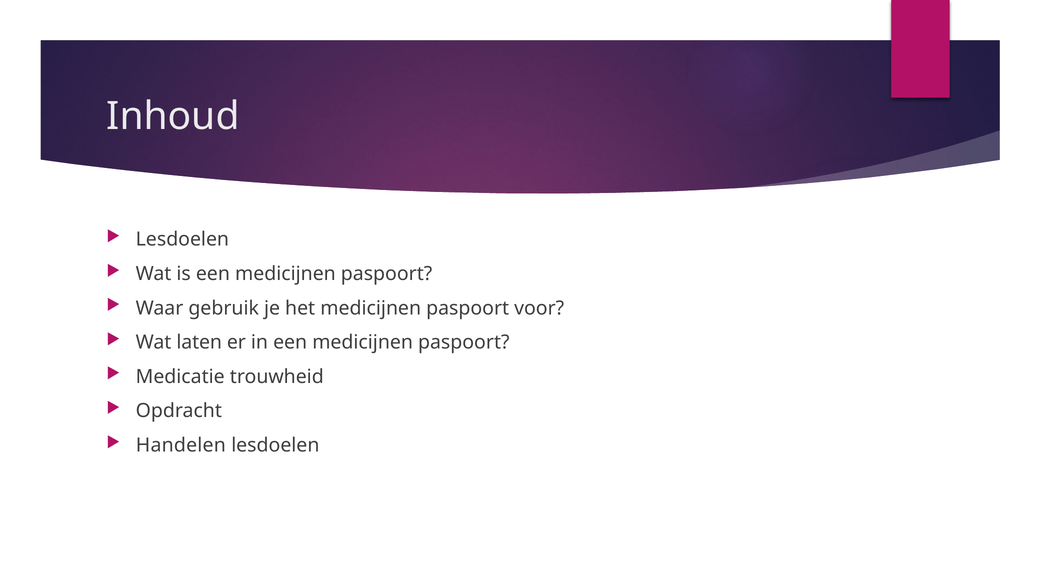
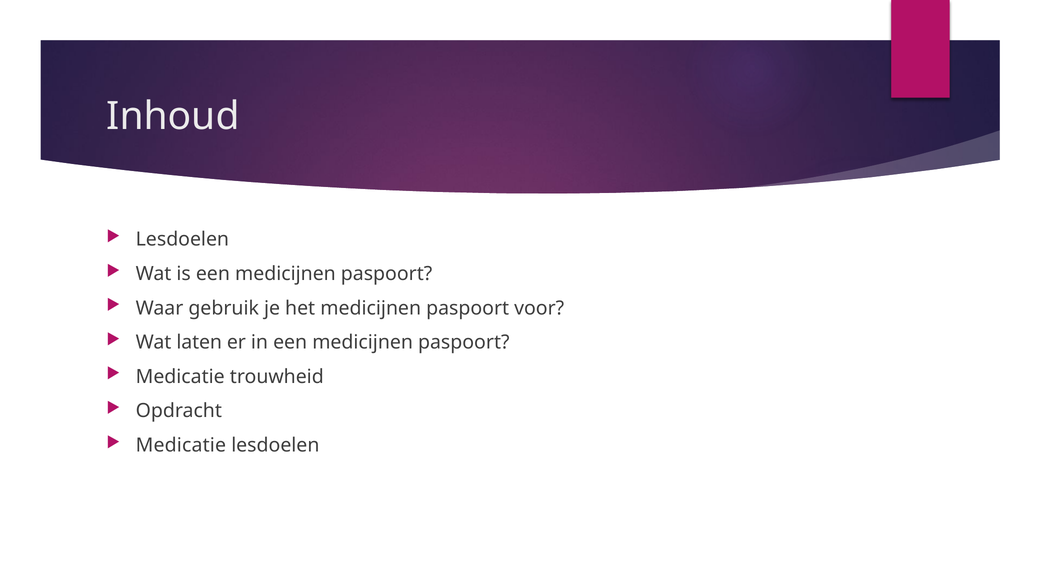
Handelen: Handelen -> Medicatie (181, 445)
